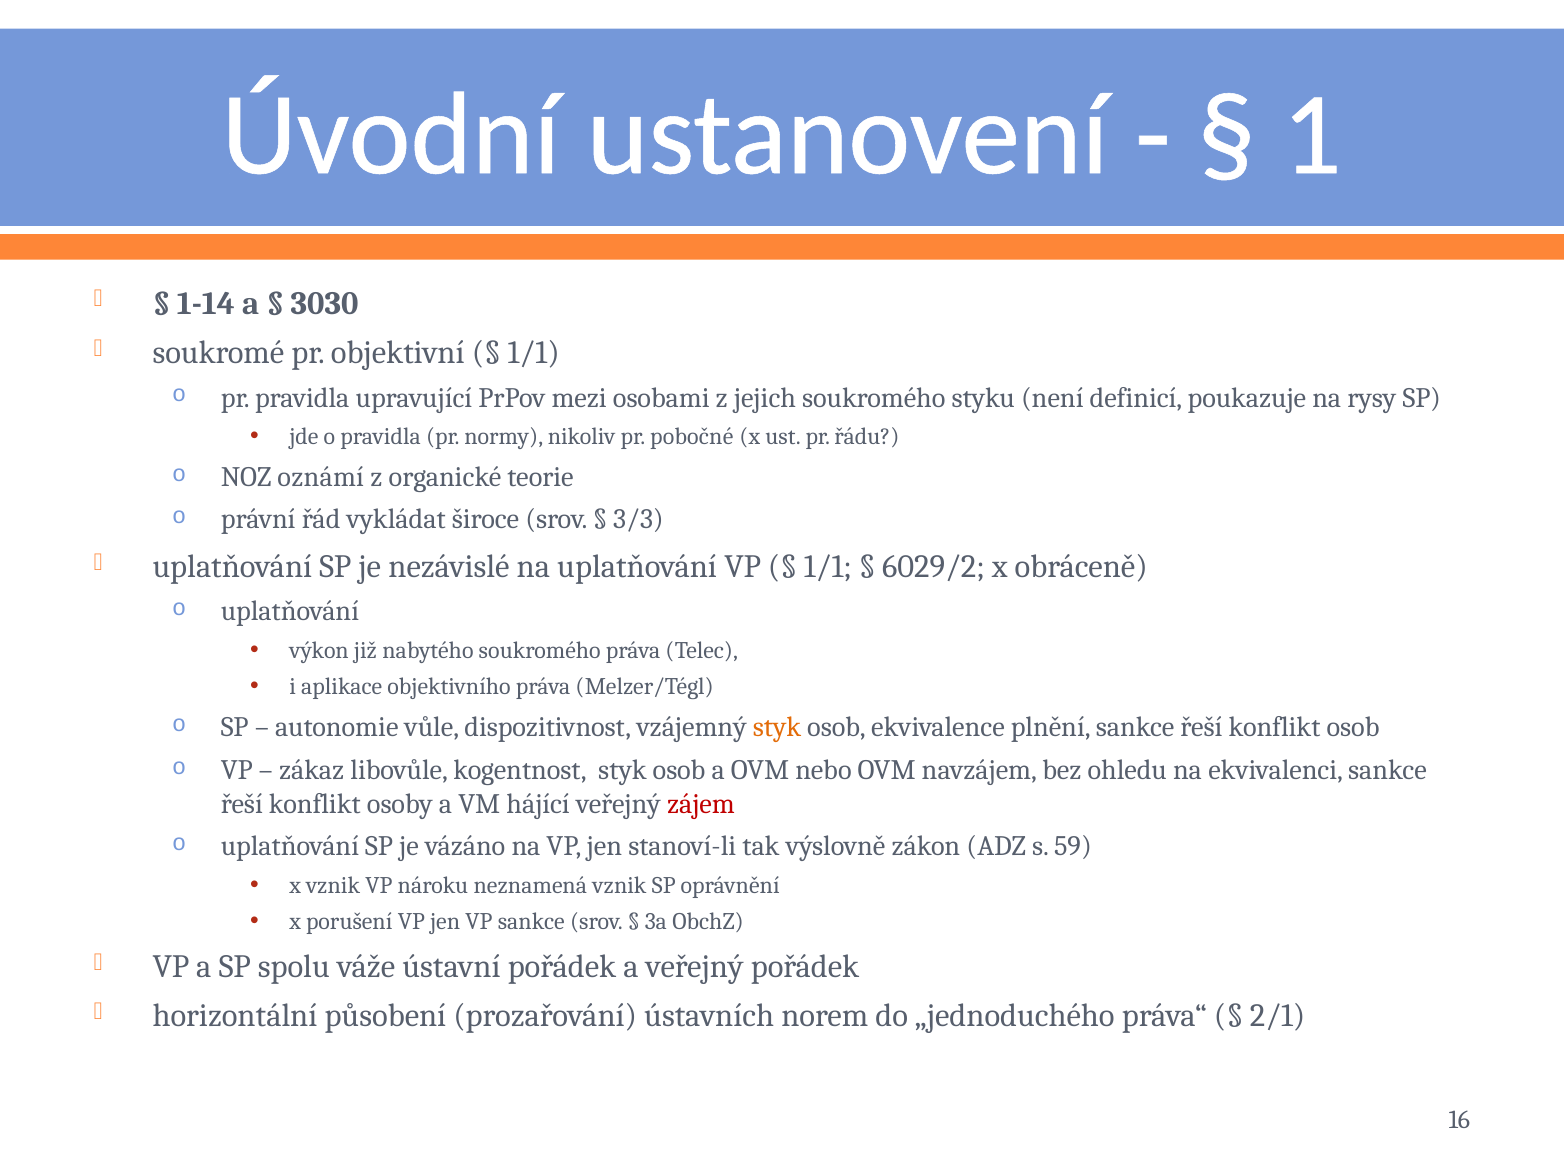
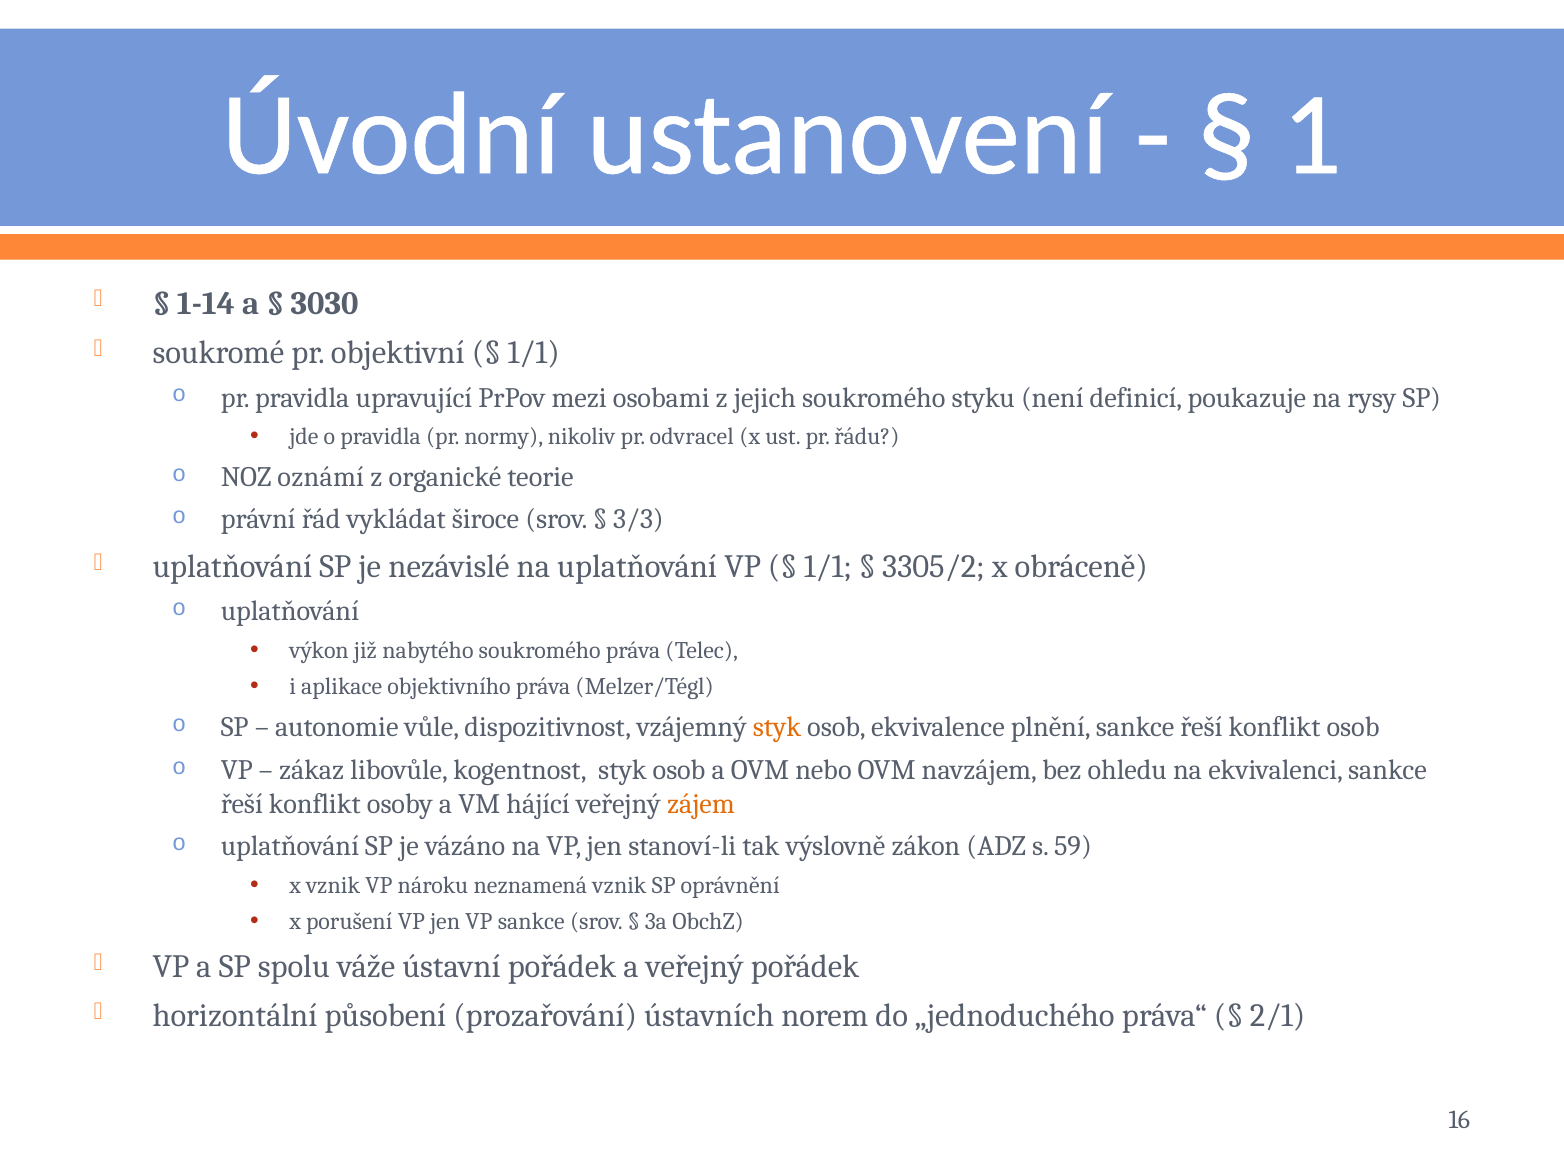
pobočné: pobočné -> odvracel (692, 437)
6029/2: 6029/2 -> 3305/2 (934, 567)
zájem colour: red -> orange (701, 804)
